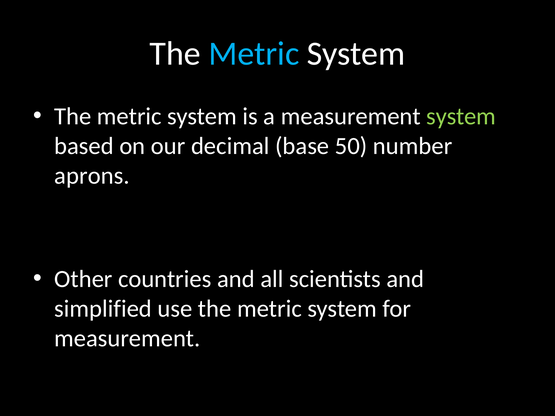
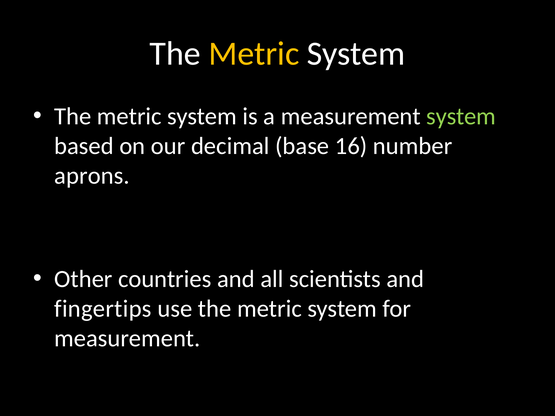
Metric colour: light blue -> yellow (254, 54)
50: 50 -> 16 (351, 146)
simplified: simplified -> fingertips (103, 309)
